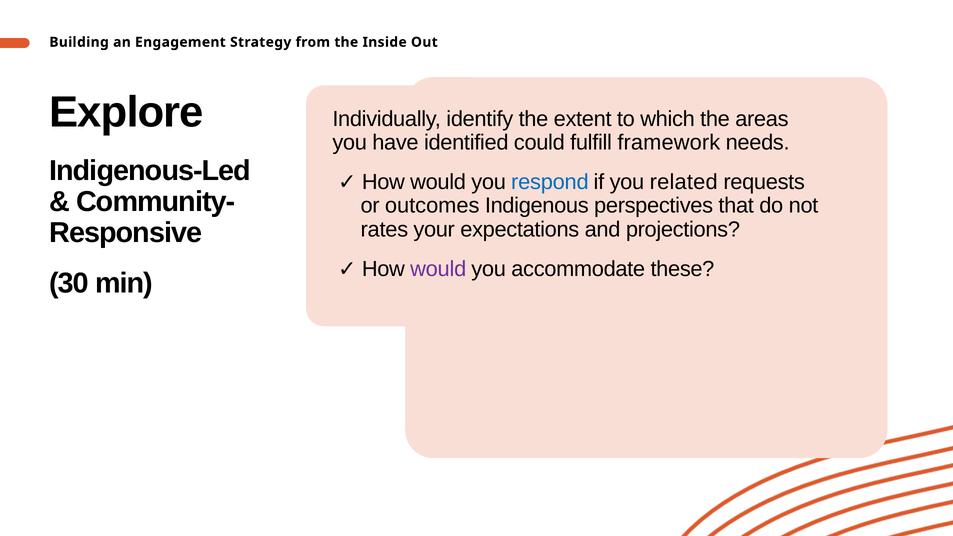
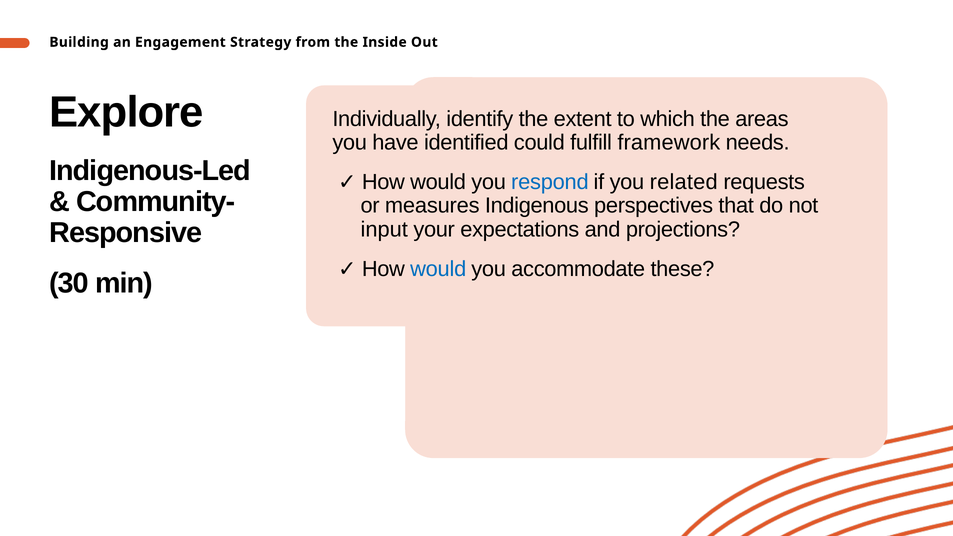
outcomes: outcomes -> measures (432, 206)
rates: rates -> input (384, 229)
would colour: purple -> blue (438, 269)
